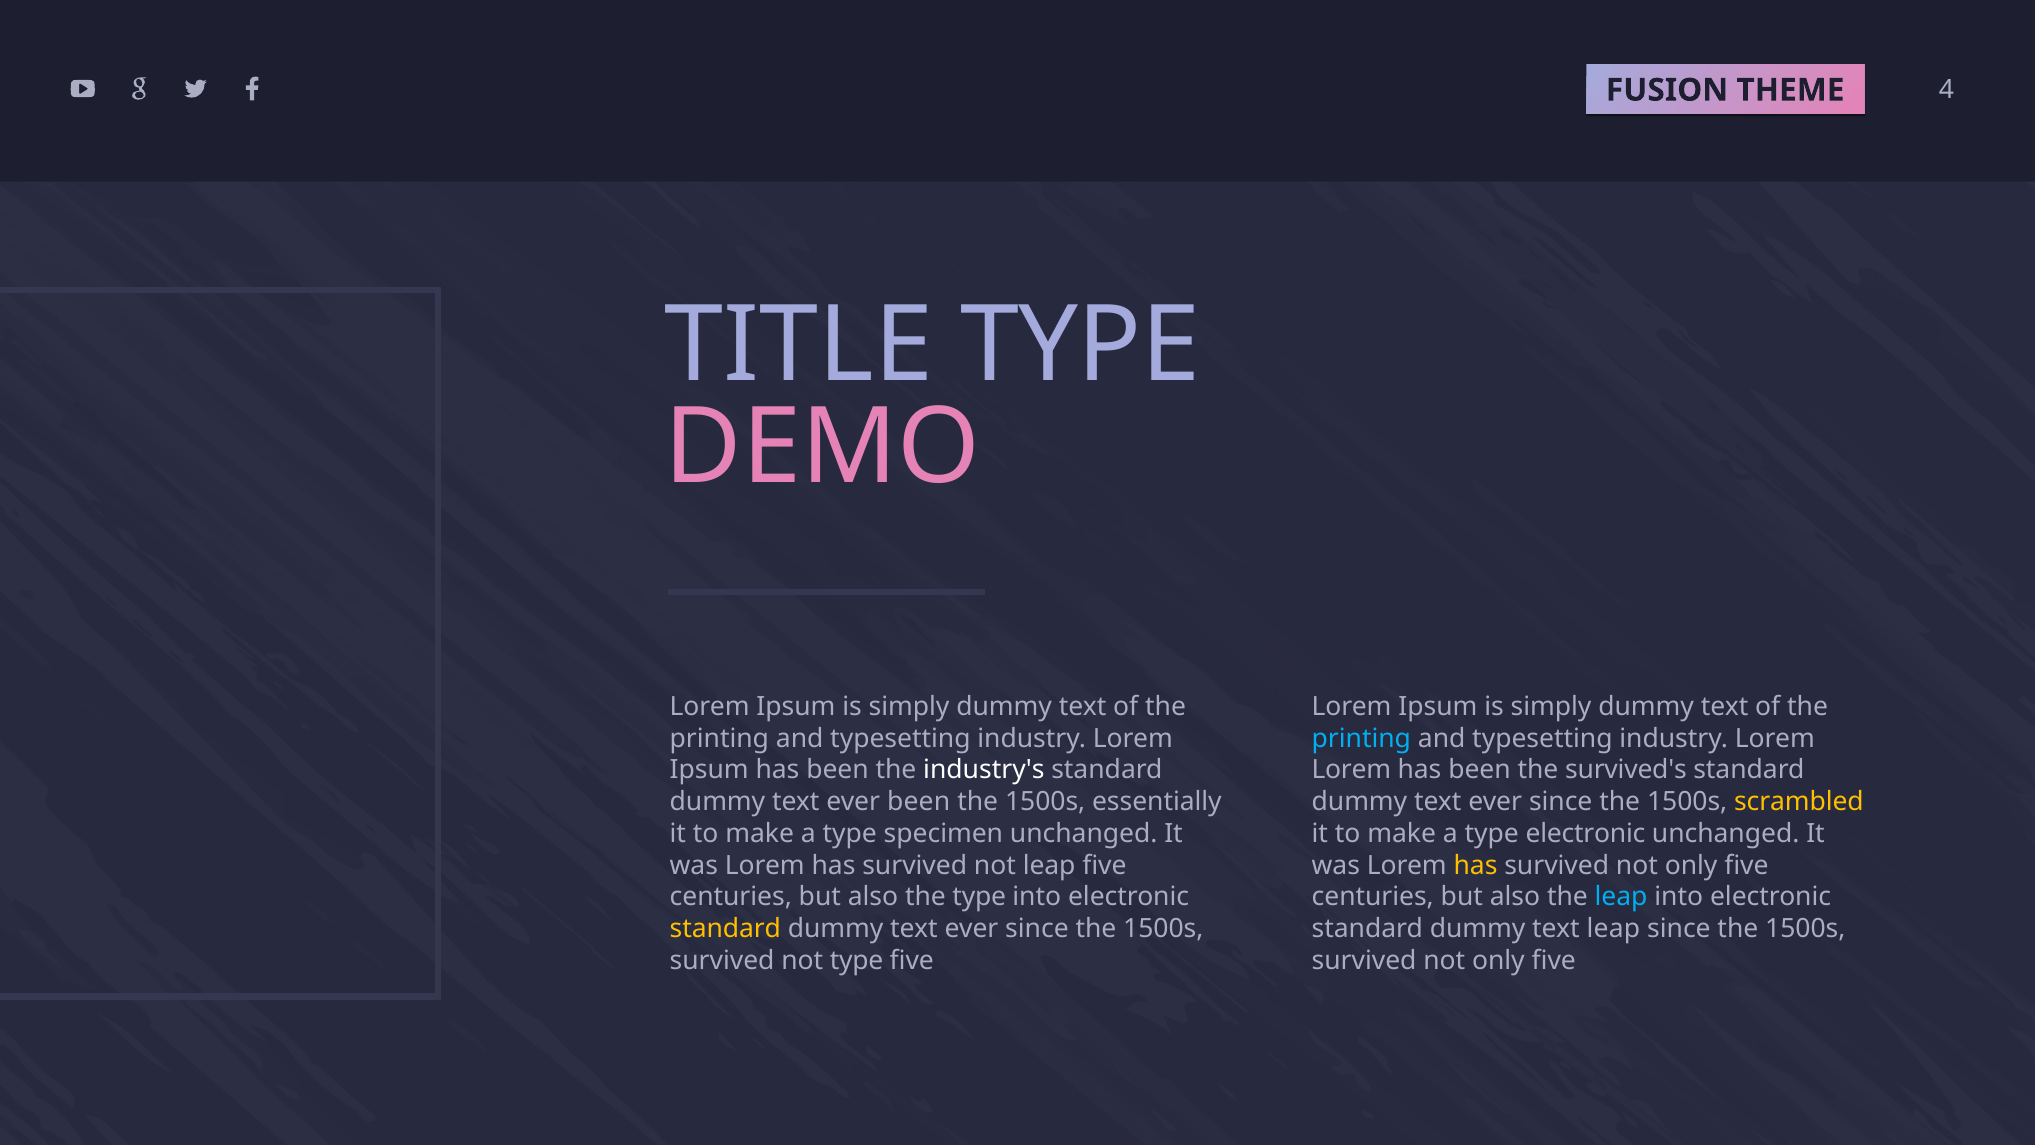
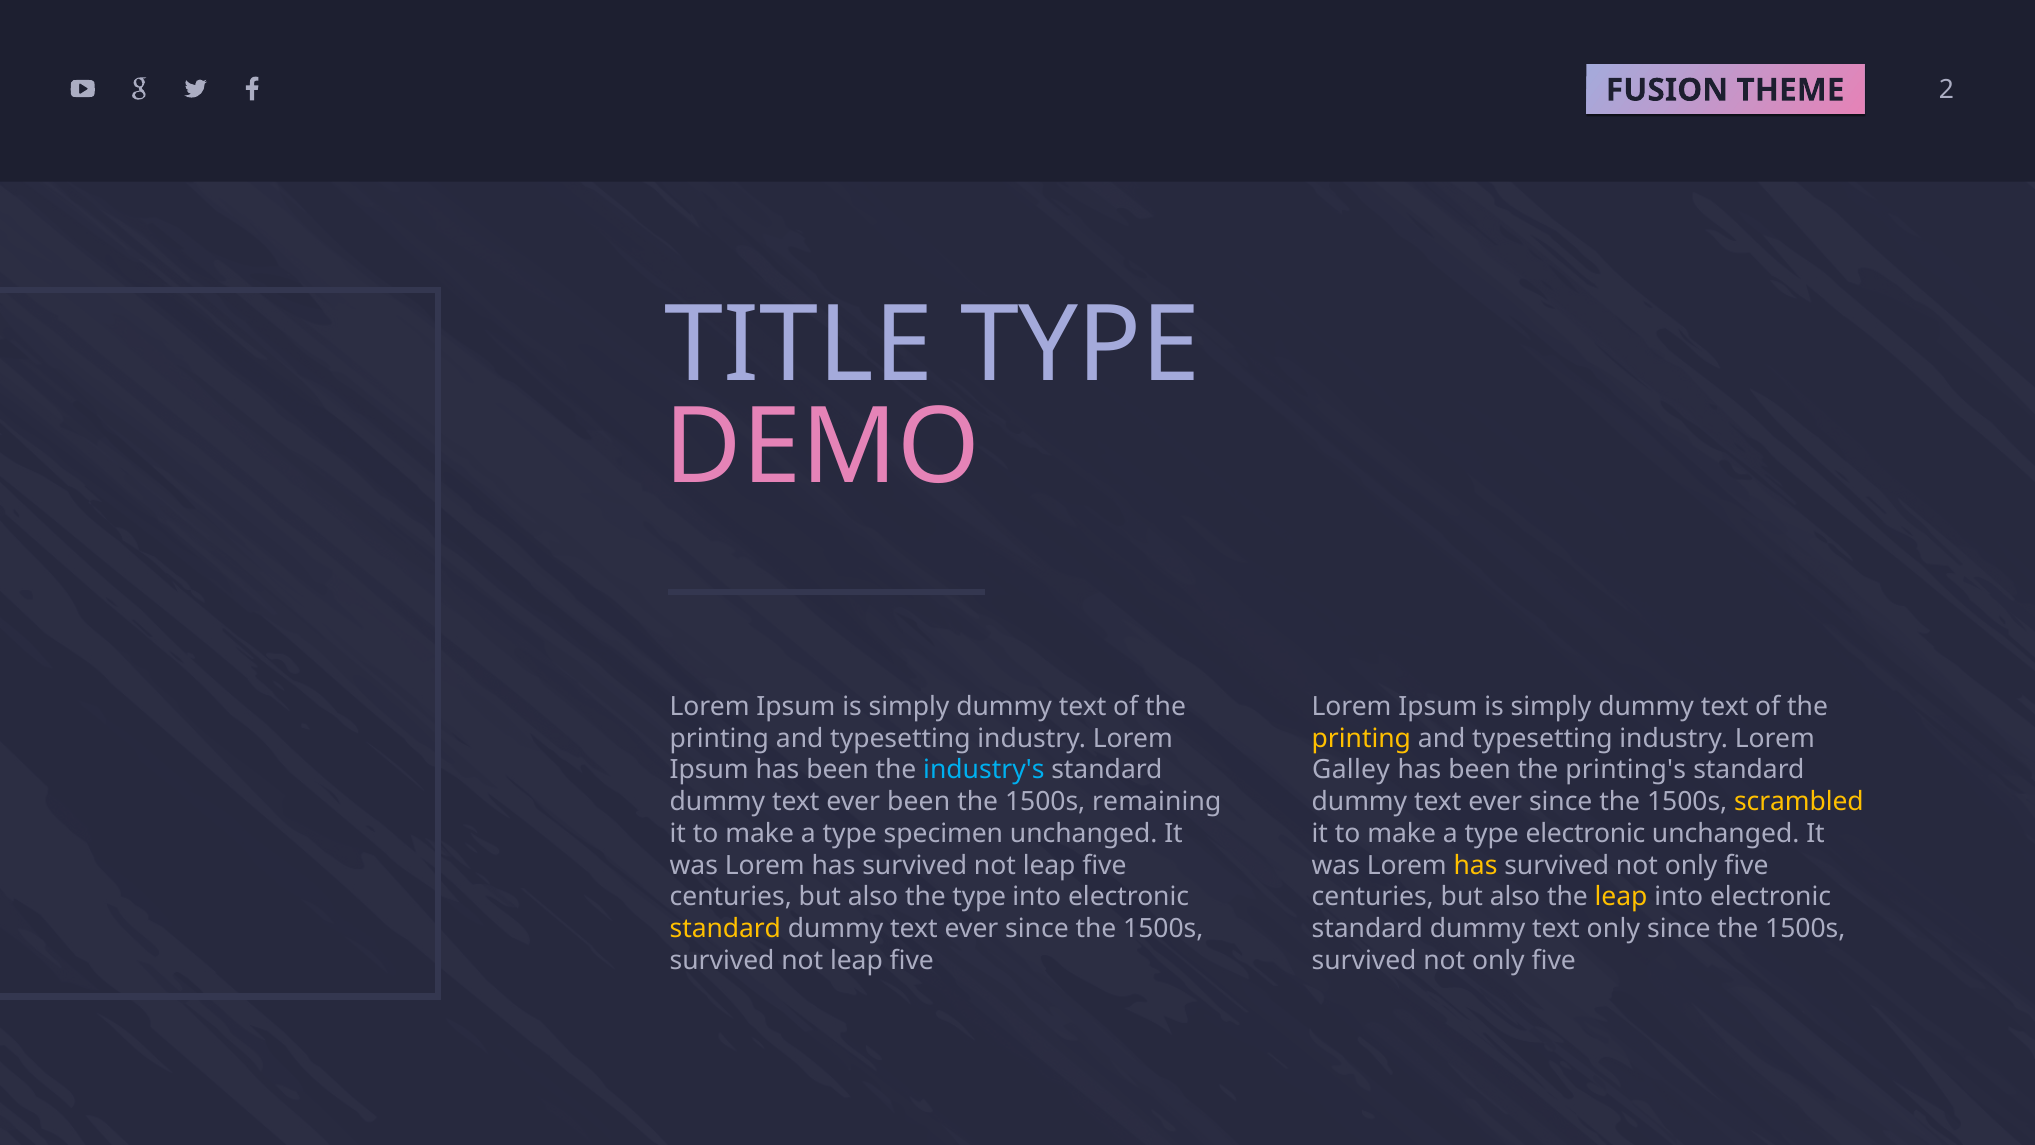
4: 4 -> 2 (1947, 89)
printing colour: light blue -> yellow (1361, 738)
industry's colour: white -> light blue (984, 770)
Lorem: Lorem -> Galley (1351, 770)
survived's: survived's -> printing's (1626, 770)
essentially: essentially -> remaining (1157, 802)
leap colour: light blue -> yellow (1621, 897)
text leap: leap -> only (1613, 929)
type: type -> leap (856, 960)
